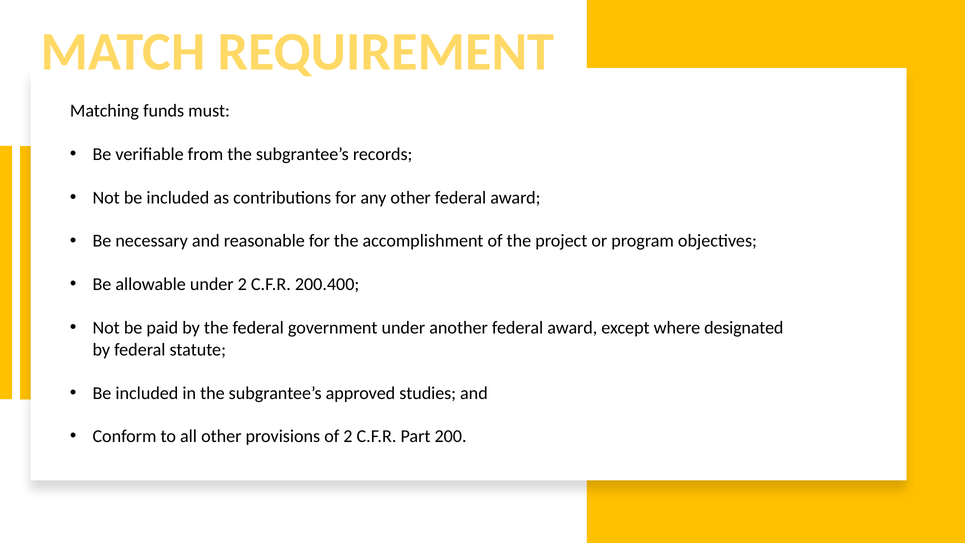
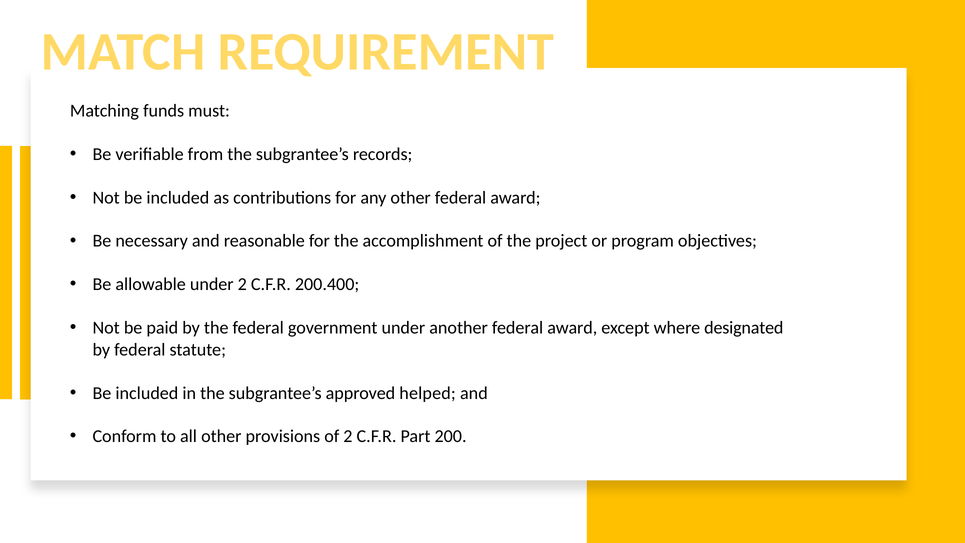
studies: studies -> helped (428, 393)
